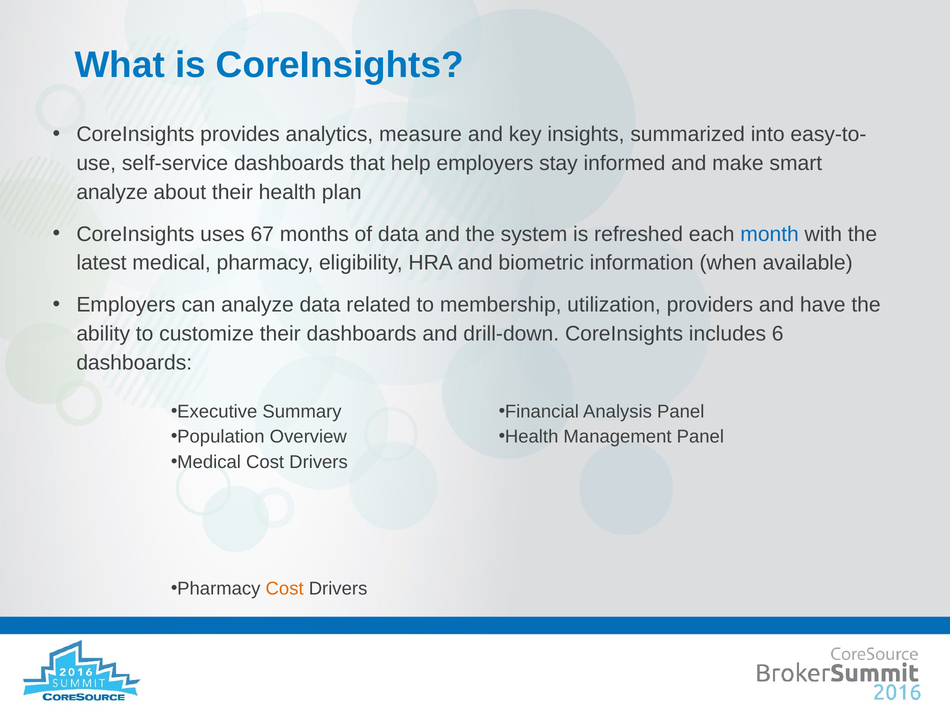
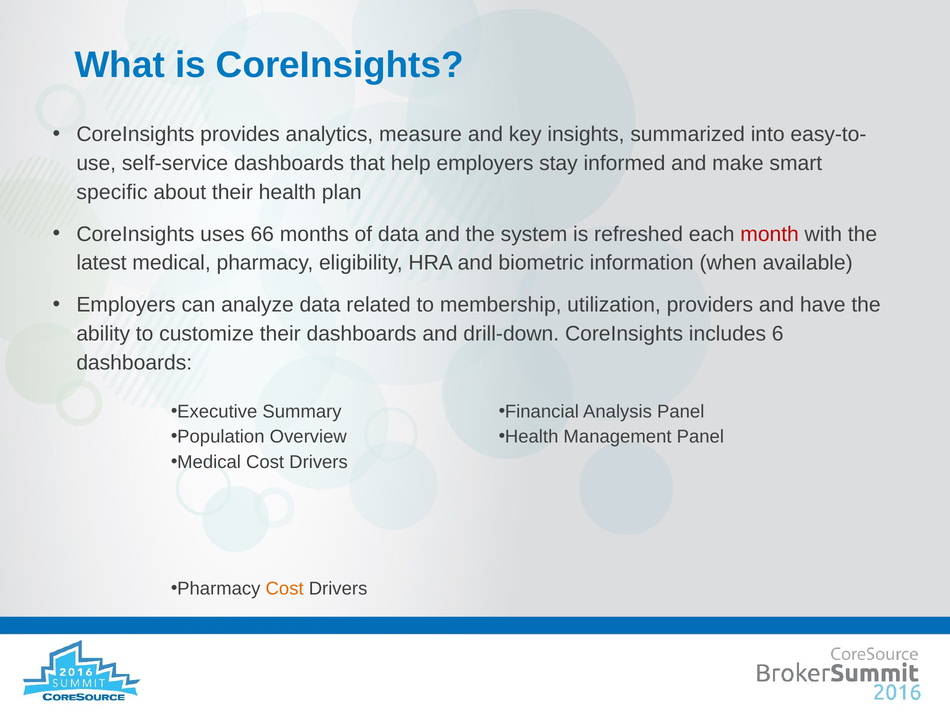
analyze: analyze -> specific (112, 192)
67: 67 -> 66 (262, 234)
month colour: blue -> red (770, 234)
